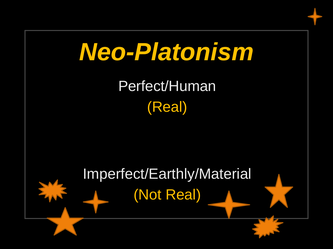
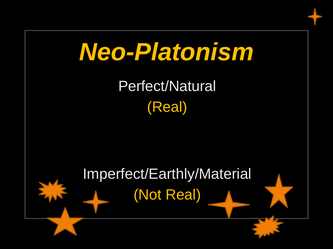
Perfect/Human: Perfect/Human -> Perfect/Natural (167, 87)
